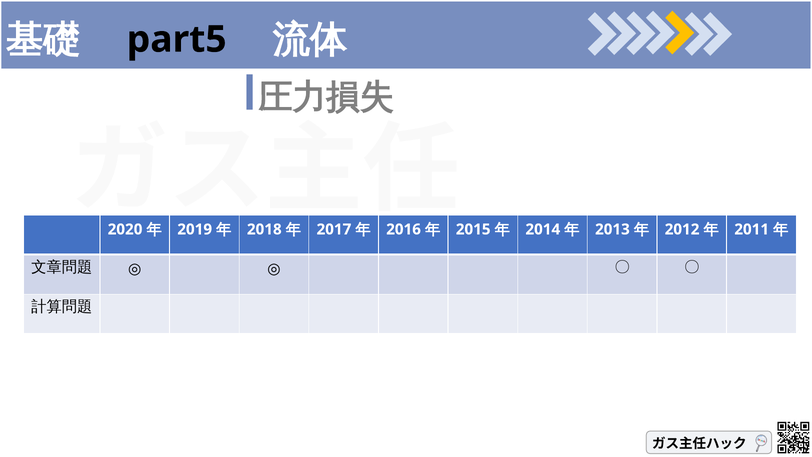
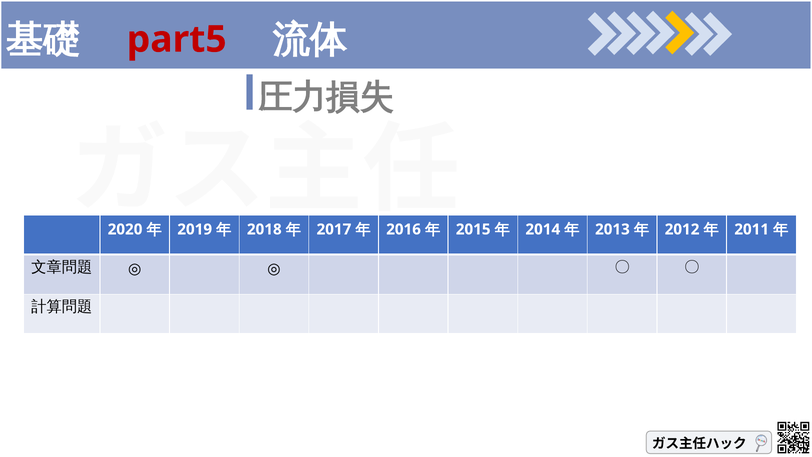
part5 colour: black -> red (177, 39)
